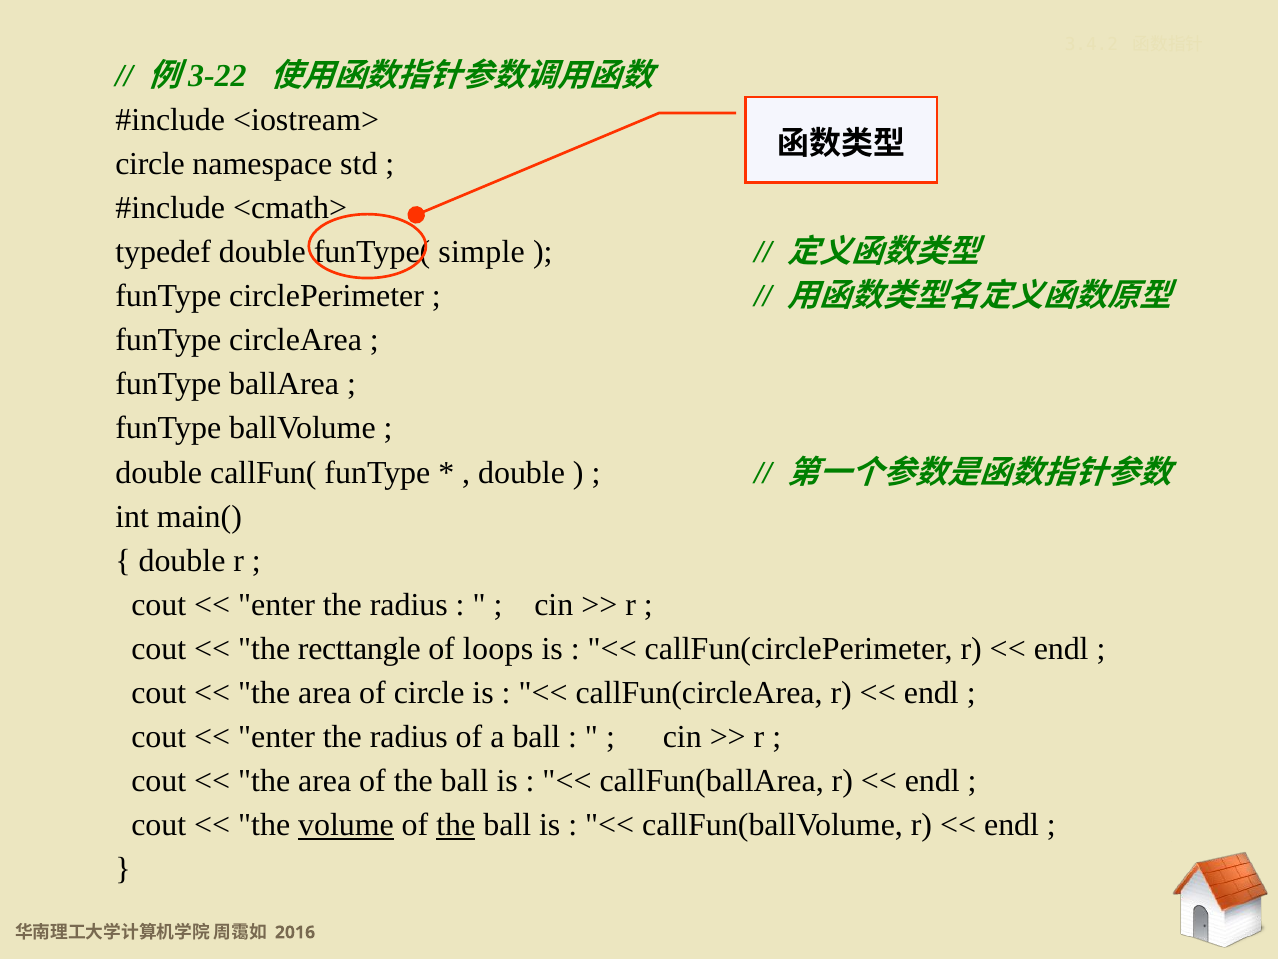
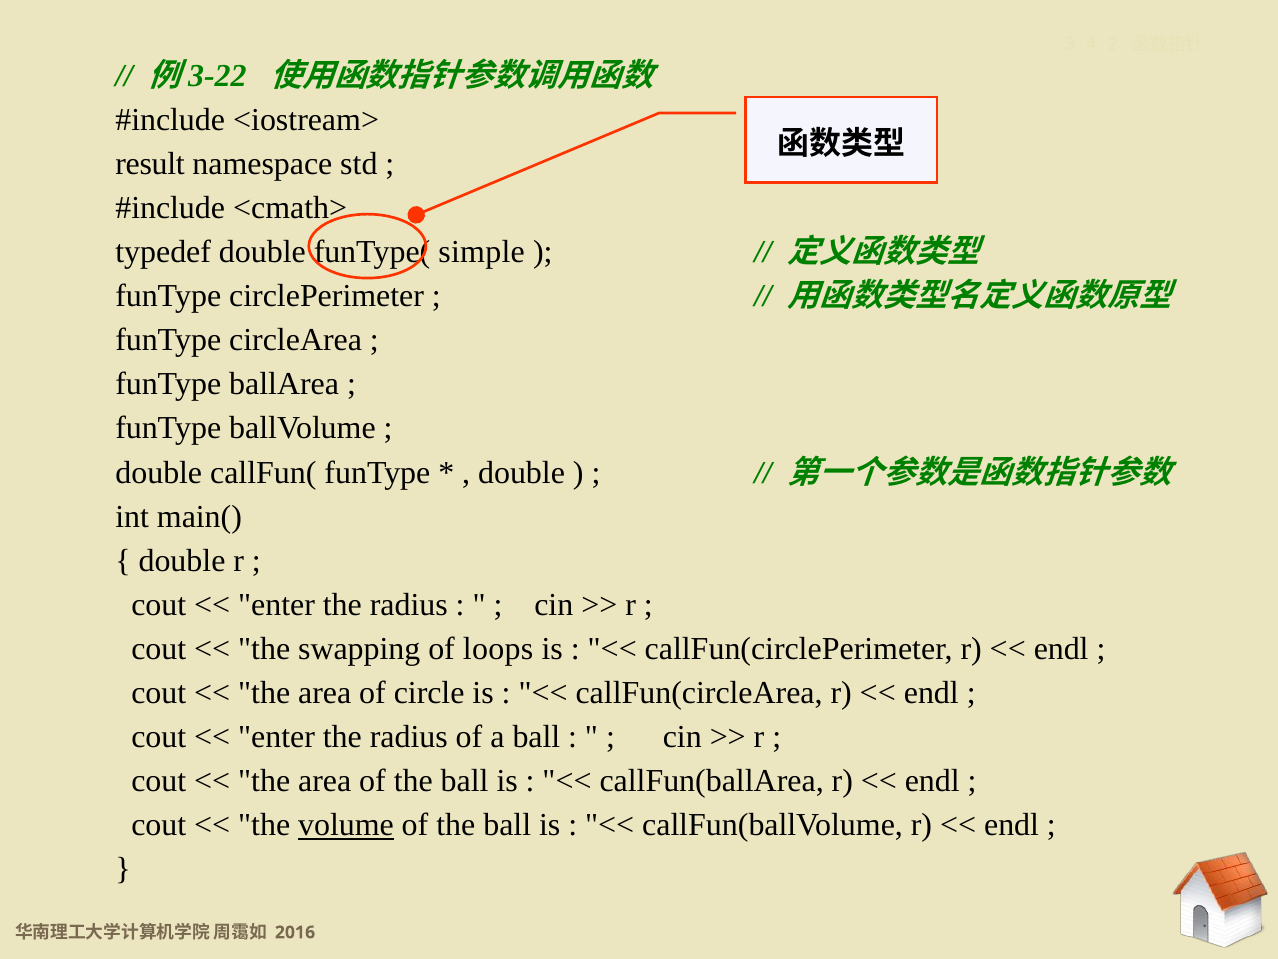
circle: circle -> result (150, 164)
recttangle: recttangle -> swapping (359, 649)
the underline: present -> none (456, 825)
